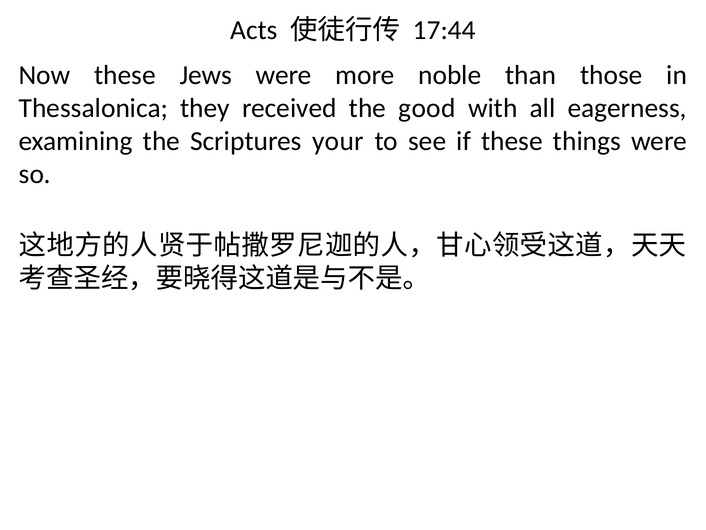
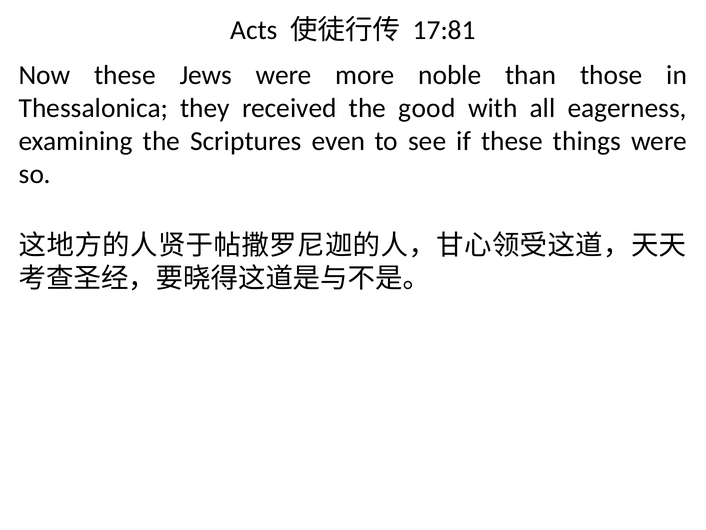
17:44: 17:44 -> 17:81 (444, 30)
your: your -> even (338, 141)
